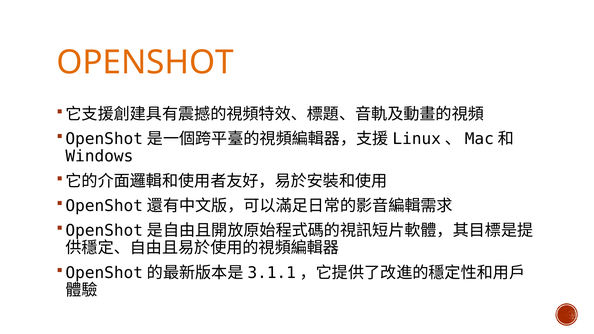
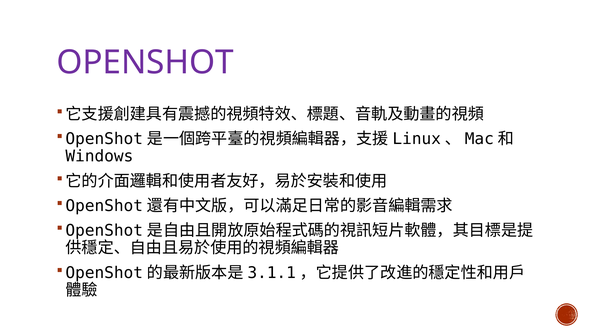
OPENSHOT colour: orange -> purple (145, 63)
